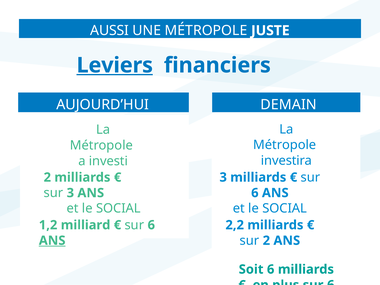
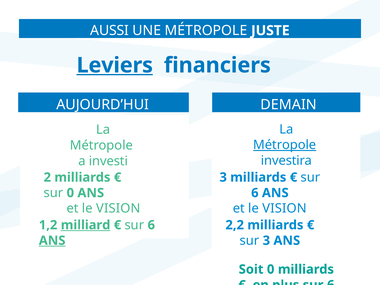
Métropole underline: none -> present (285, 145)
sur 3: 3 -> 0 (70, 193)
SOCIAL: SOCIAL -> VISION (118, 208)
SOCIAL: SOCIAL -> VISION (284, 208)
milliard underline: none -> present (86, 225)
sur 2: 2 -> 3 (266, 240)
Soit 6: 6 -> 0 (271, 269)
